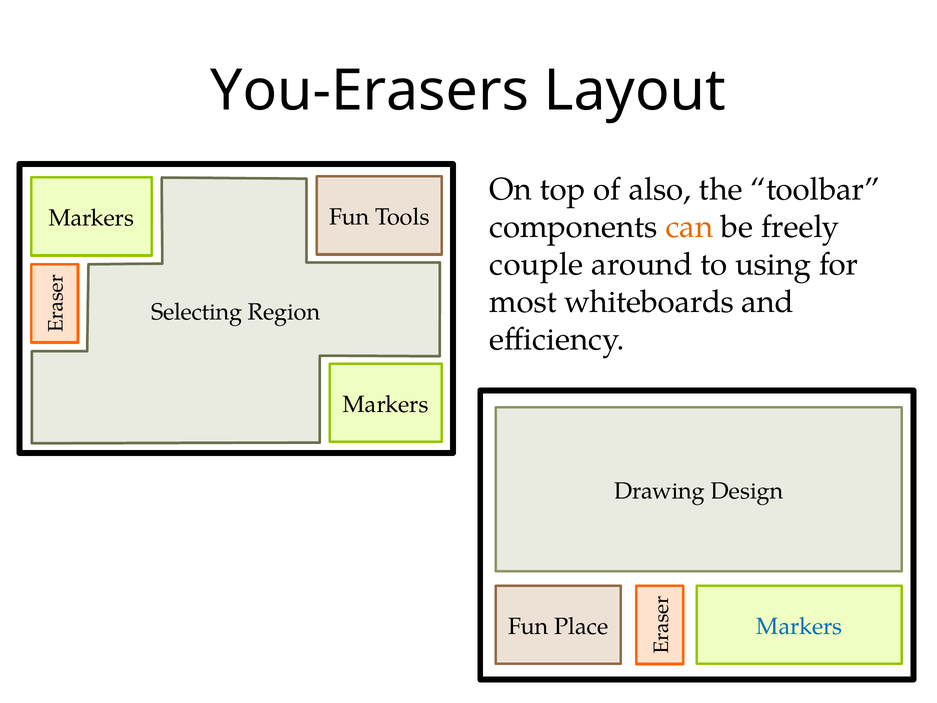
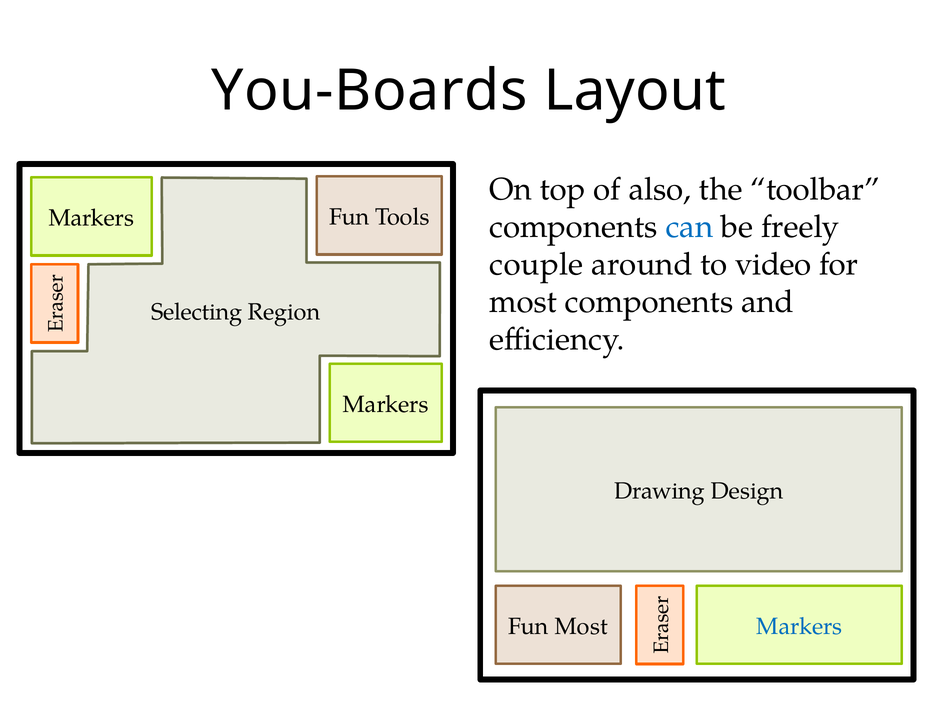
You-Erasers: You-Erasers -> You-Boards (369, 91)
can colour: orange -> blue (689, 227)
using: using -> video (773, 264)
most whiteboards: whiteboards -> components (649, 302)
Fun Place: Place -> Most (581, 626)
